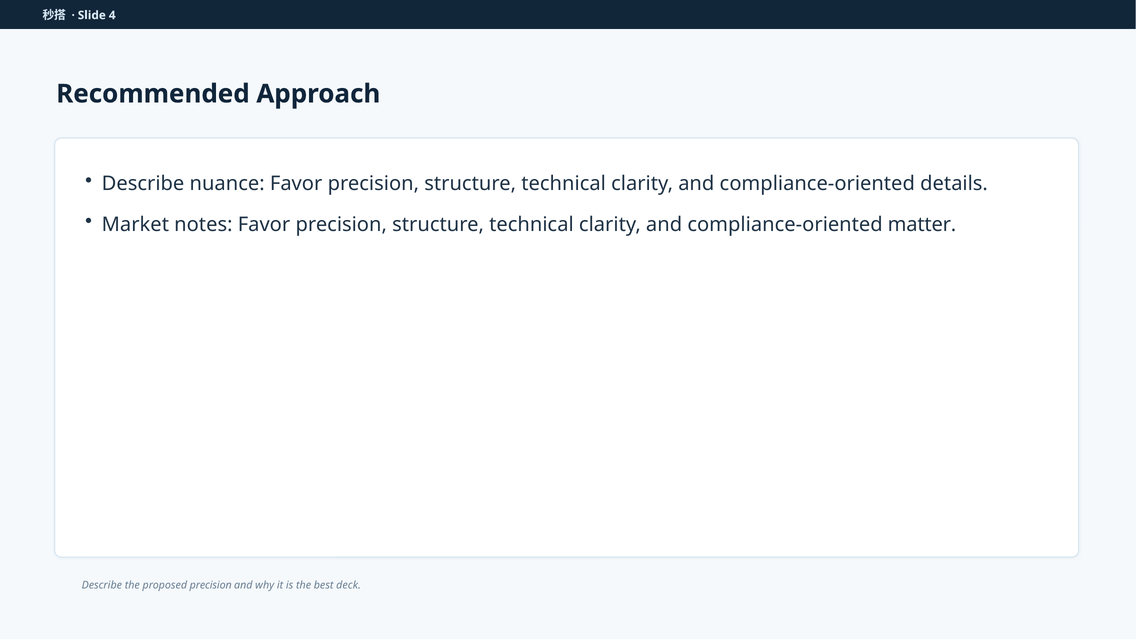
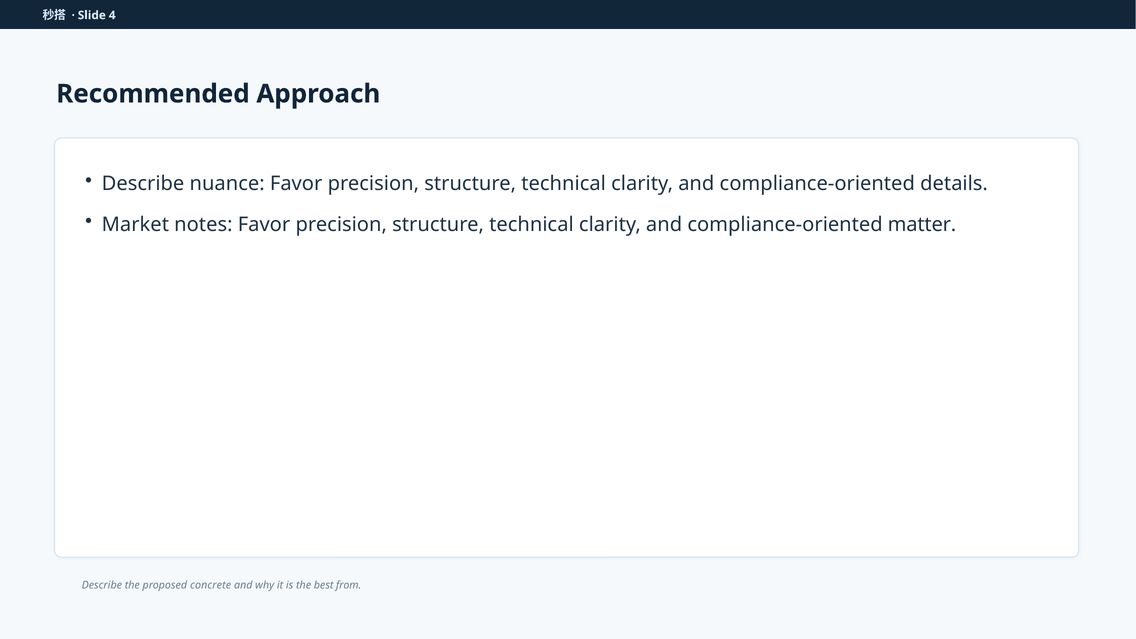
proposed precision: precision -> concrete (211, 585)
deck: deck -> from (349, 585)
